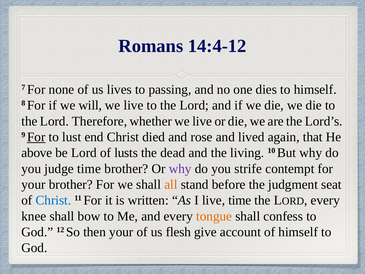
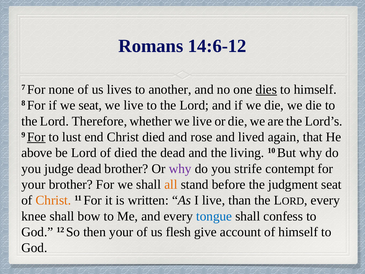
14:4-12: 14:4-12 -> 14:6-12 (217, 46)
passing: passing -> another (170, 89)
dies underline: none -> present (266, 89)
we will: will -> seat (90, 105)
of lusts: lusts -> died (126, 153)
judge time: time -> dead (89, 169)
Christ colour: blue -> orange (53, 200)
live time: time -> than (240, 200)
tongue colour: orange -> blue (214, 216)
